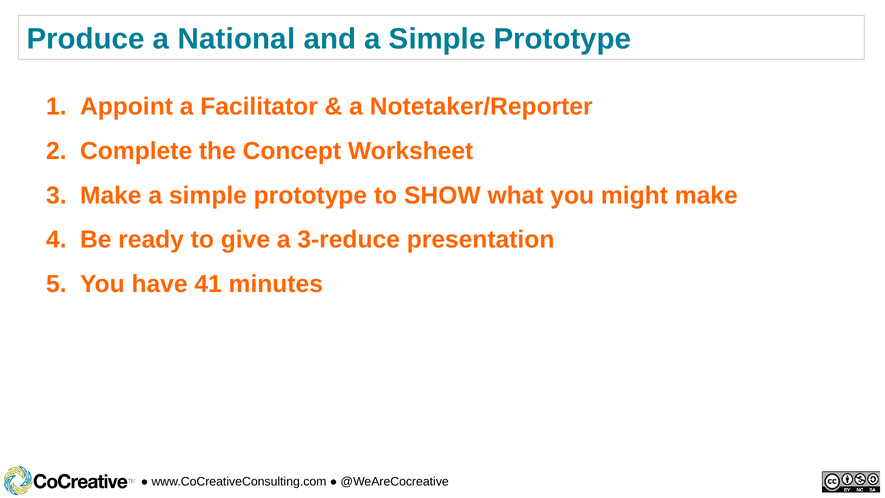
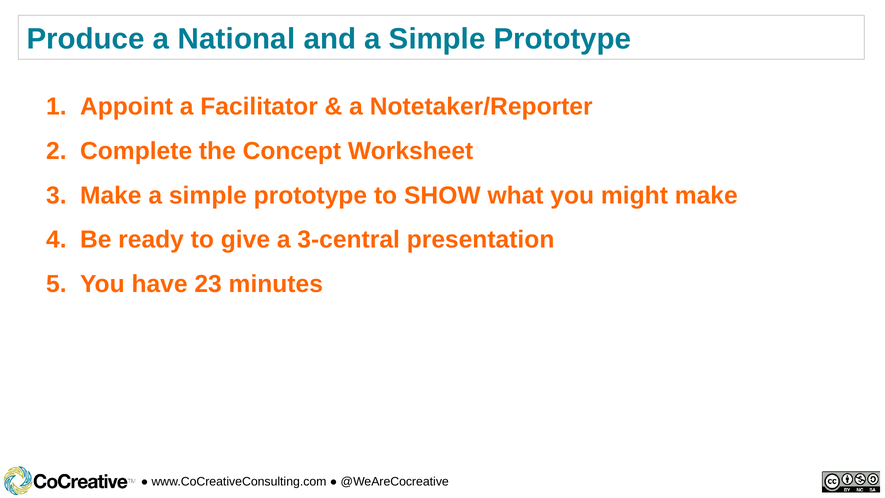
3-reduce: 3-reduce -> 3-central (349, 240)
41: 41 -> 23 (208, 284)
